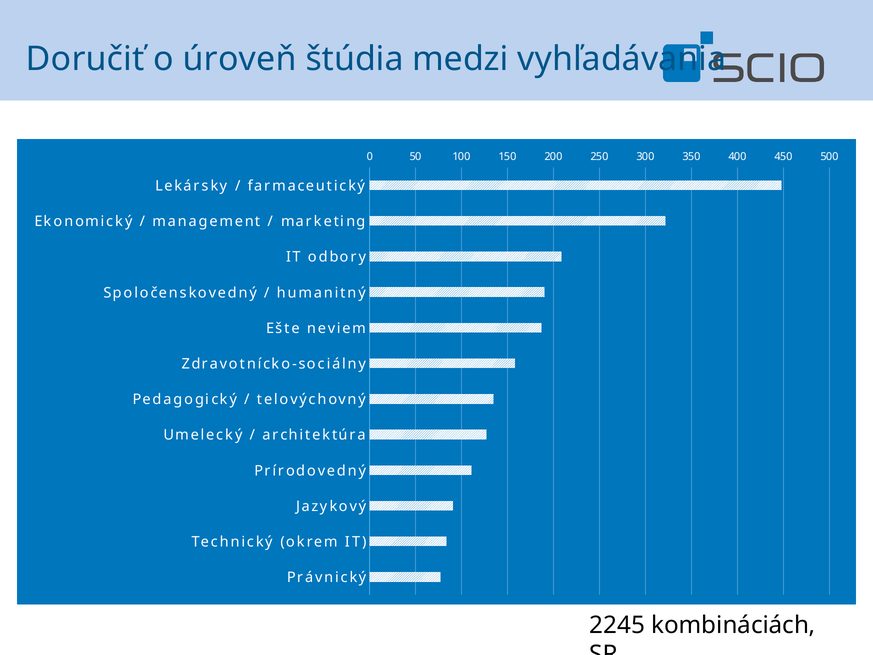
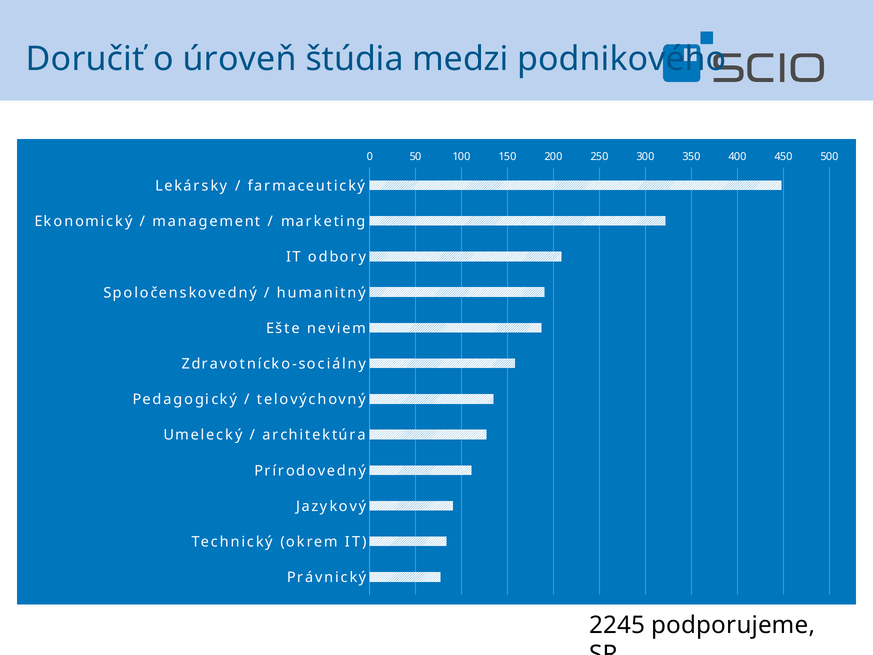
vyhľadávania: vyhľadávania -> podnikového (622, 59)
kombináciách: kombináciách -> podporujeme (733, 625)
